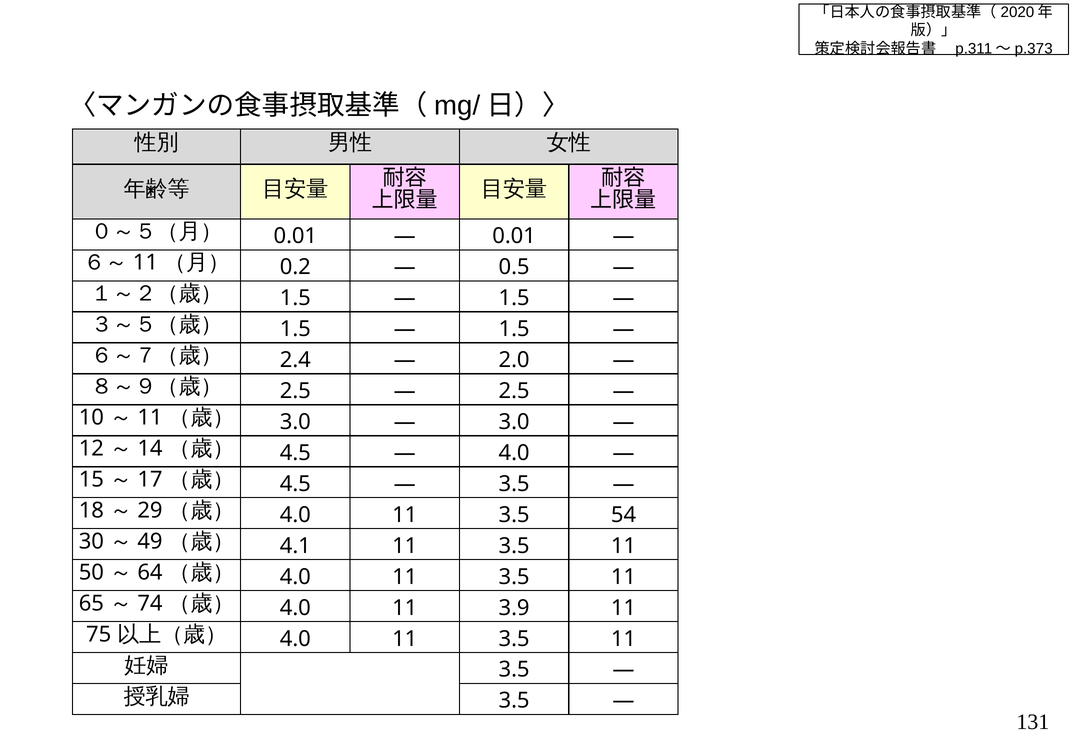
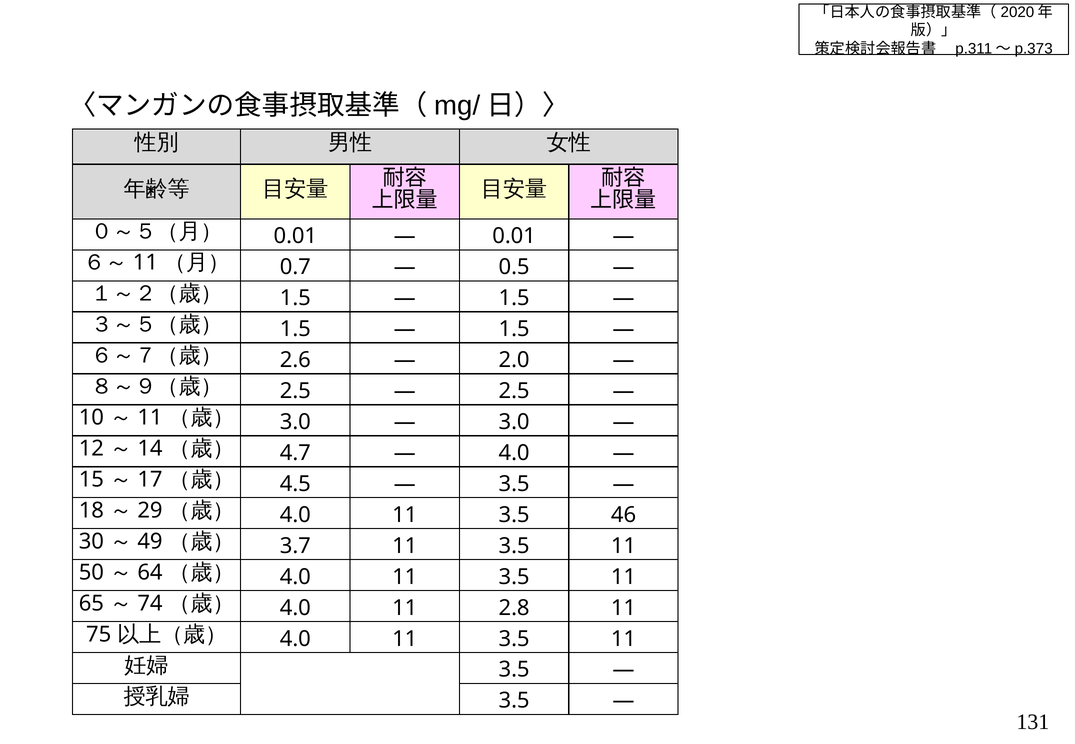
0.2: 0.2 -> 0.7 (295, 267)
2.4: 2.4 -> 2.6 (295, 360)
4.5: 4.5 -> 4.7 (295, 453)
54: 54 -> 46 (624, 515)
4.1: 4.1 -> 3.7 (295, 546)
3.9: 3.9 -> 2.8 (514, 608)
